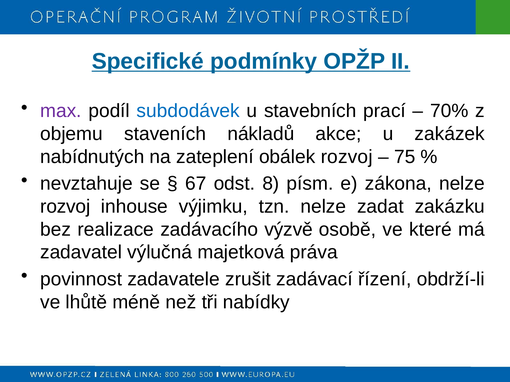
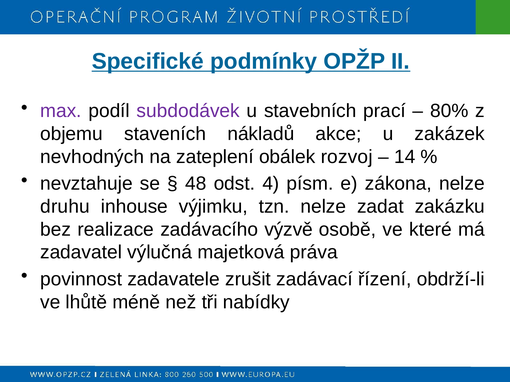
subdodávek colour: blue -> purple (188, 111)
70%: 70% -> 80% (449, 111)
nabídnutých: nabídnutých -> nevhodných (92, 157)
75: 75 -> 14 (405, 157)
67: 67 -> 48 (196, 184)
8: 8 -> 4 (271, 184)
rozvoj: rozvoj -> druhu (65, 207)
